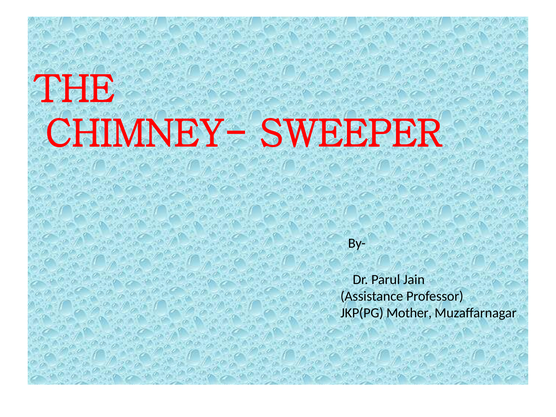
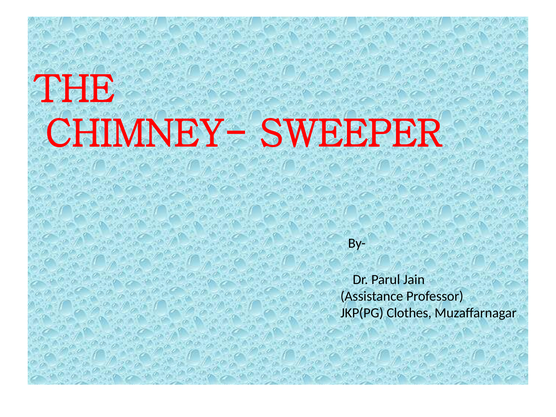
Mother: Mother -> Clothes (409, 313)
